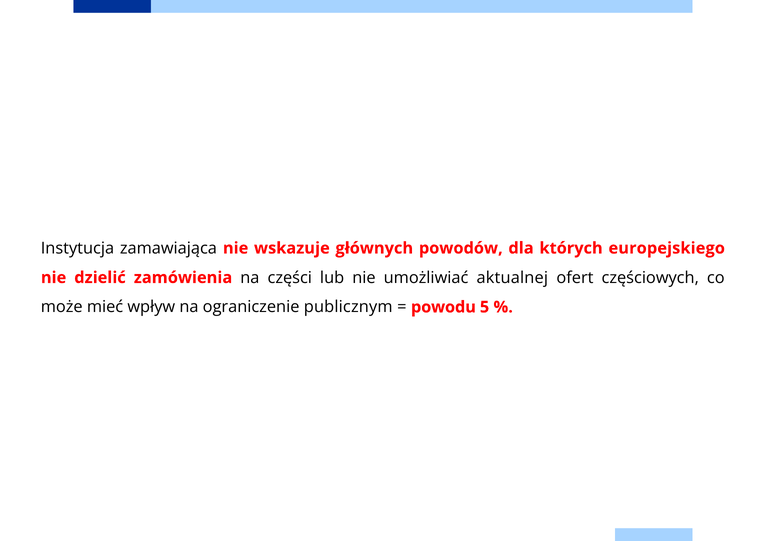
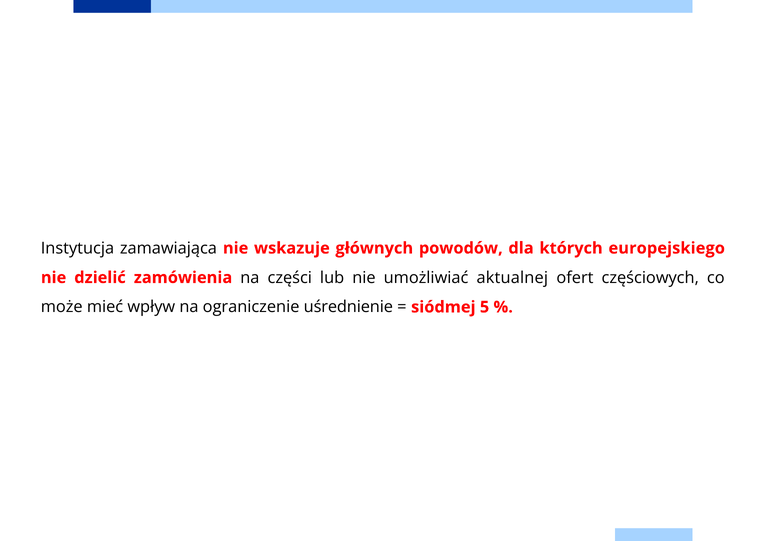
publicznym: publicznym -> uśrednienie (348, 307)
powodu: powodu -> siódmej (443, 307)
